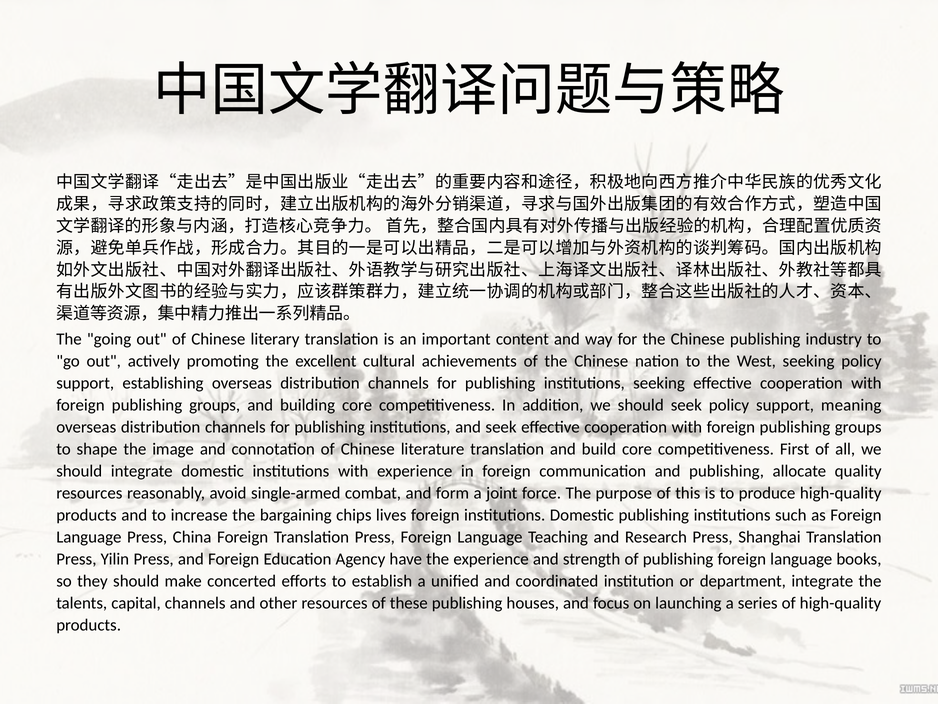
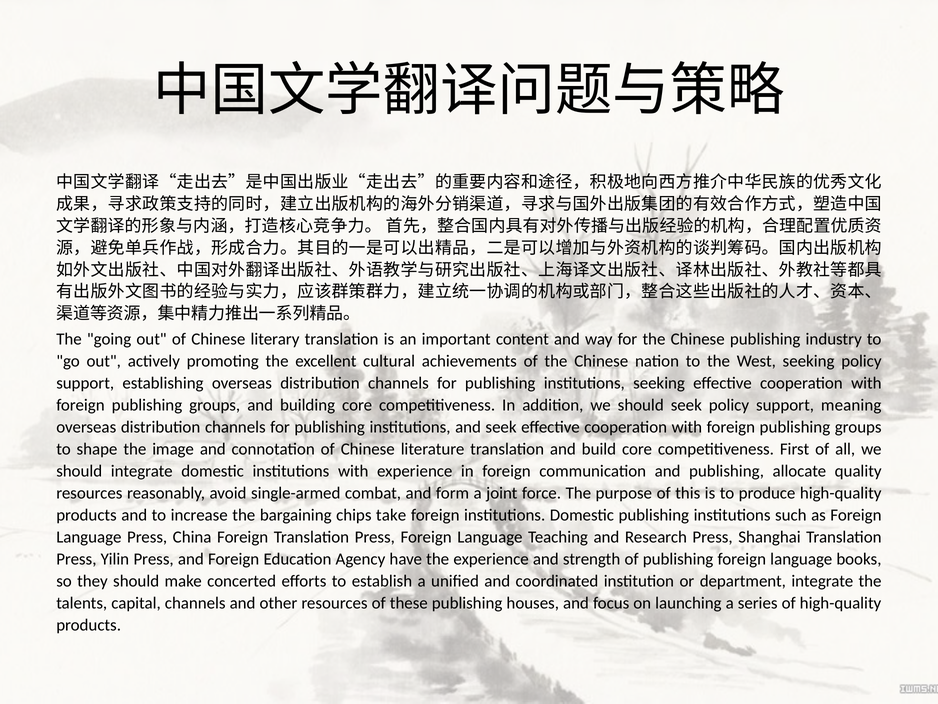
lives: lives -> take (391, 515)
